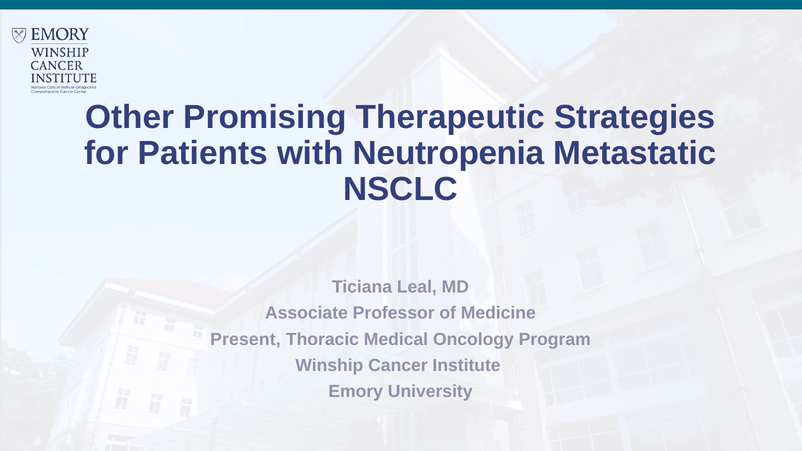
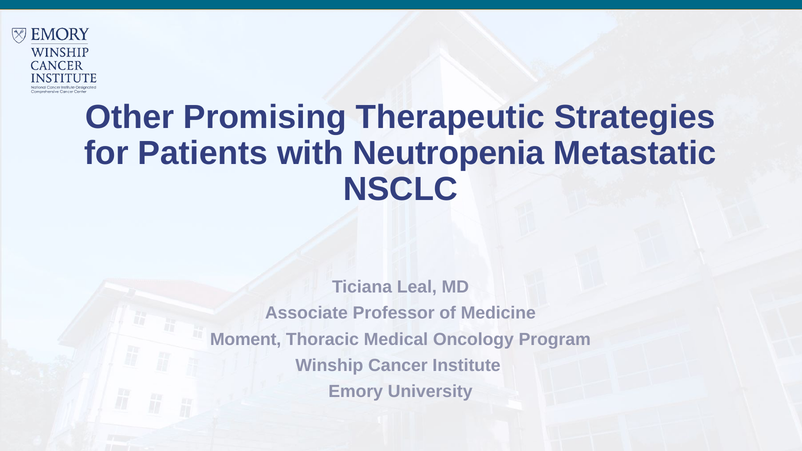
Present: Present -> Moment (246, 339)
